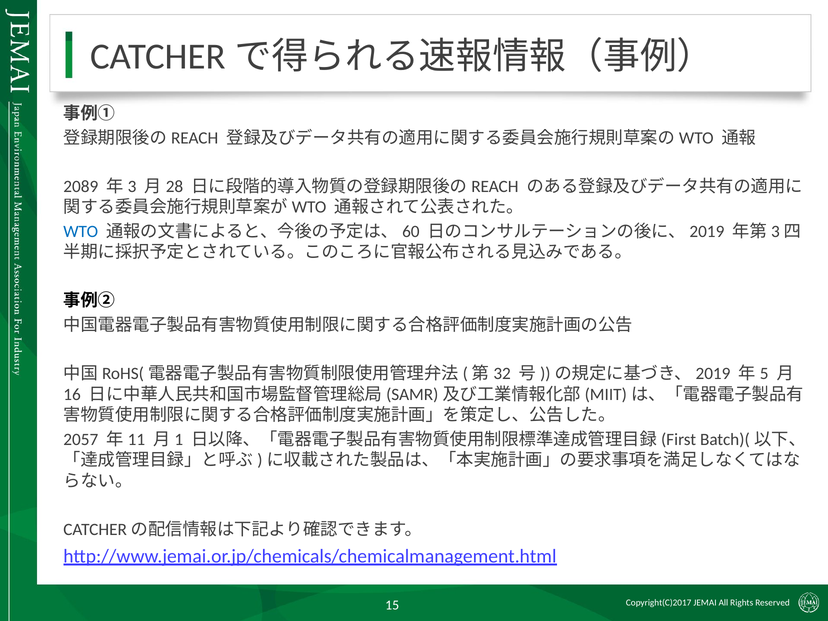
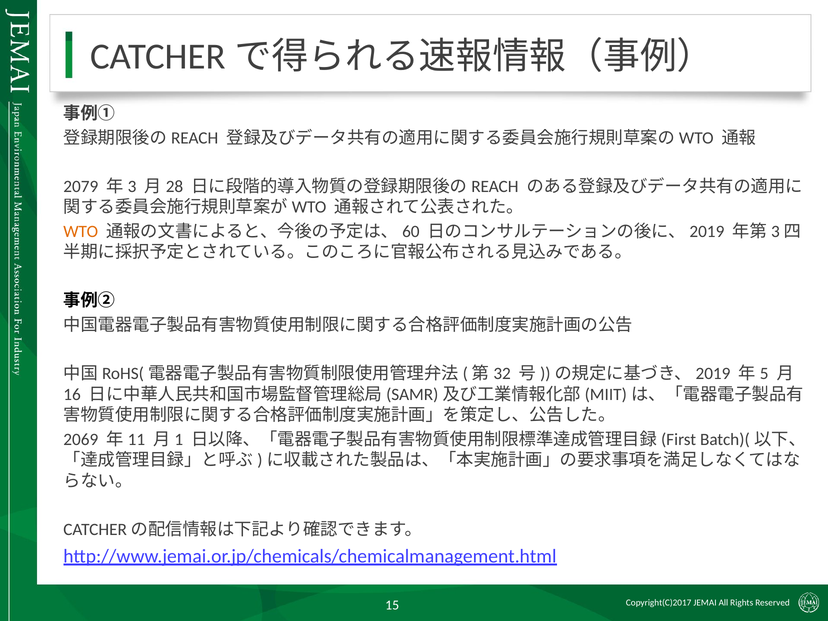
2089: 2089 -> 2079 (81, 187)
WTO colour: blue -> orange (81, 232)
2057: 2057 -> 2069 (81, 440)
